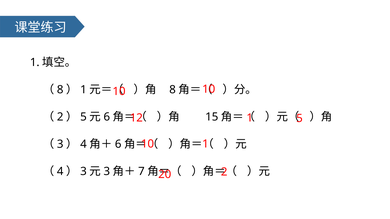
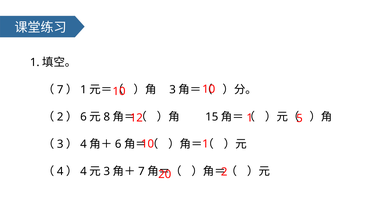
8: 8 -> 7 (60, 90)
8: 8 -> 3 (173, 90)
5: 5 -> 6 (83, 117)
6: 6 -> 8 (107, 117)
3: 3 -> 4 (83, 172)
